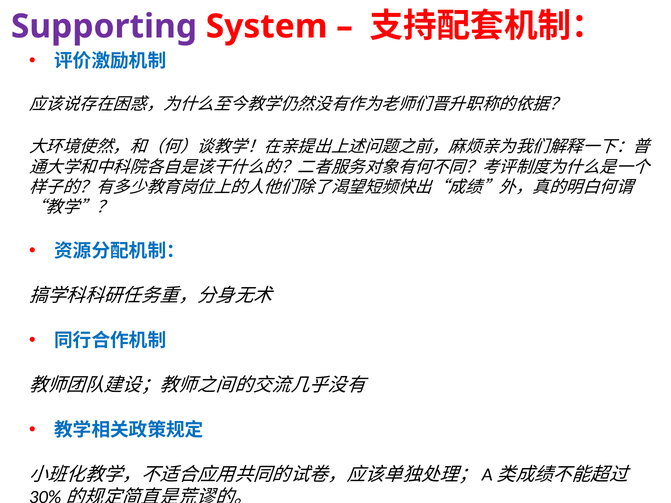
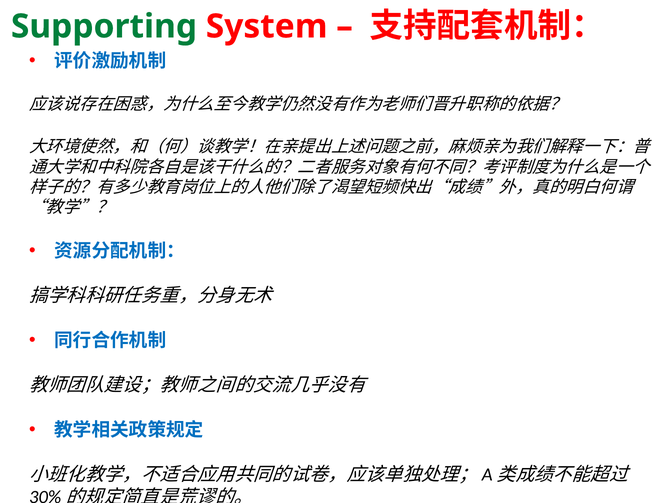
Supporting colour: purple -> green (104, 26)
